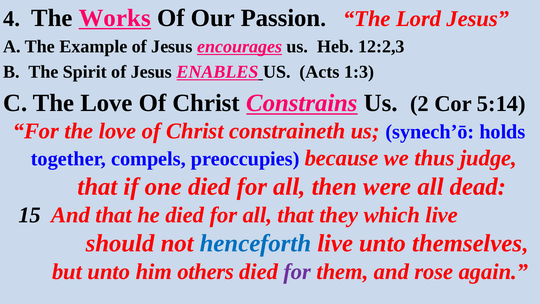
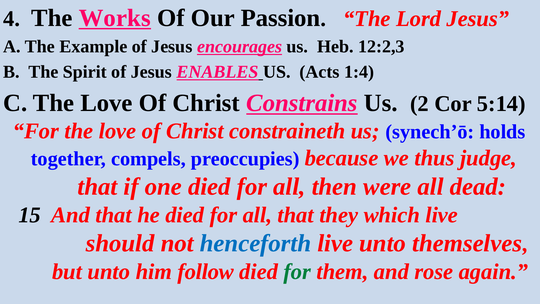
1:3: 1:3 -> 1:4 (359, 72)
others: others -> follow (206, 271)
for colour: purple -> green (297, 271)
